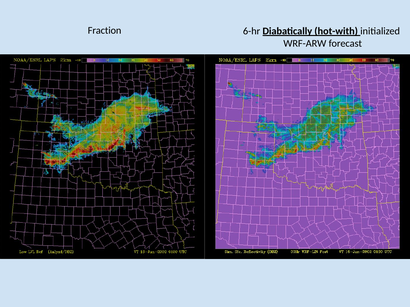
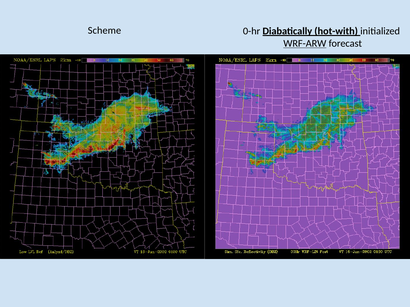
Fraction: Fraction -> Scheme (104, 31)
6-hr: 6-hr -> 0-hr (252, 31)
WRF-ARW underline: none -> present (305, 43)
